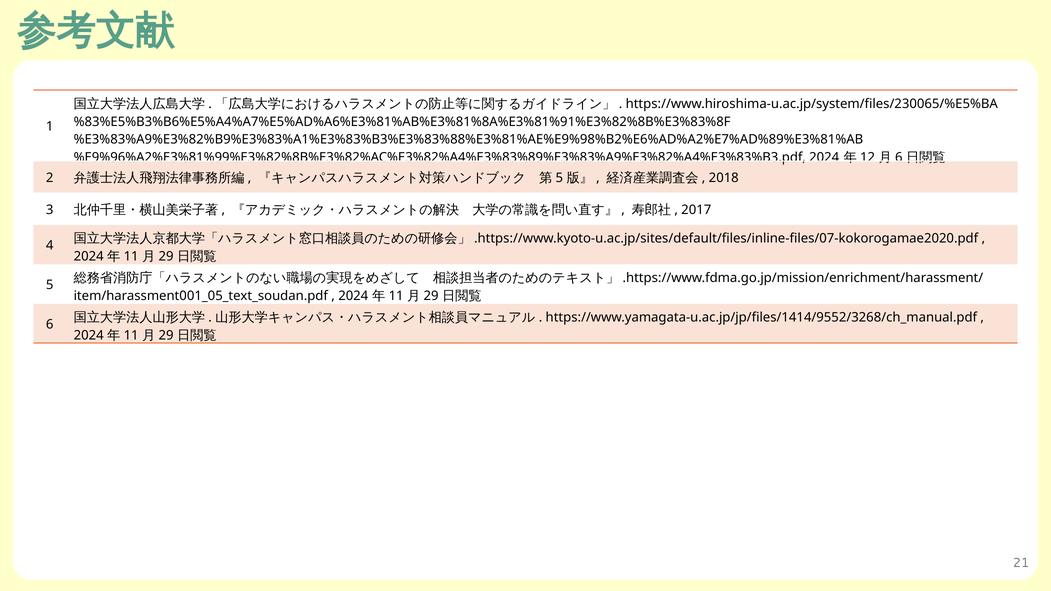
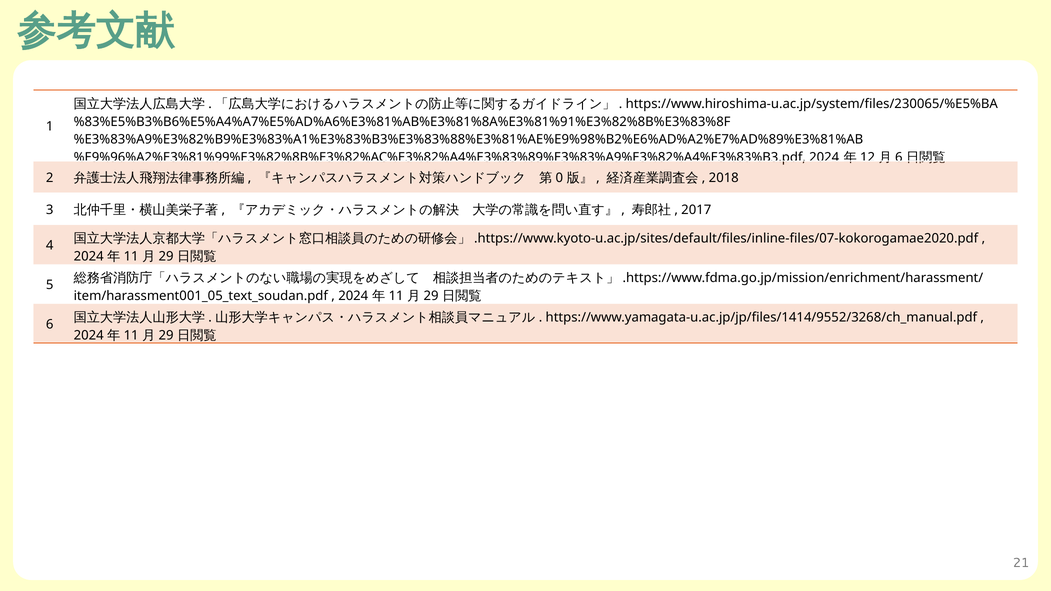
5: 5 -> 0 (559, 178)
